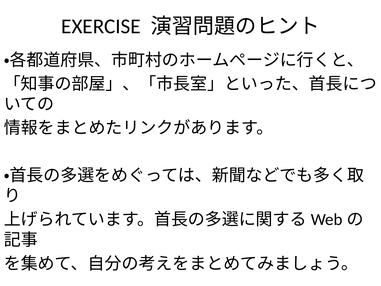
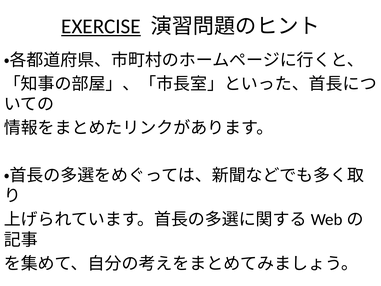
EXERCISE underline: none -> present (101, 26)
